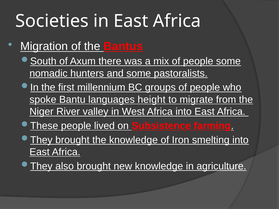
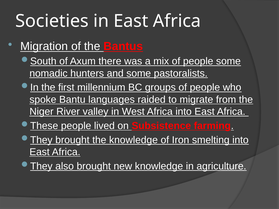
height: height -> raided (152, 100)
